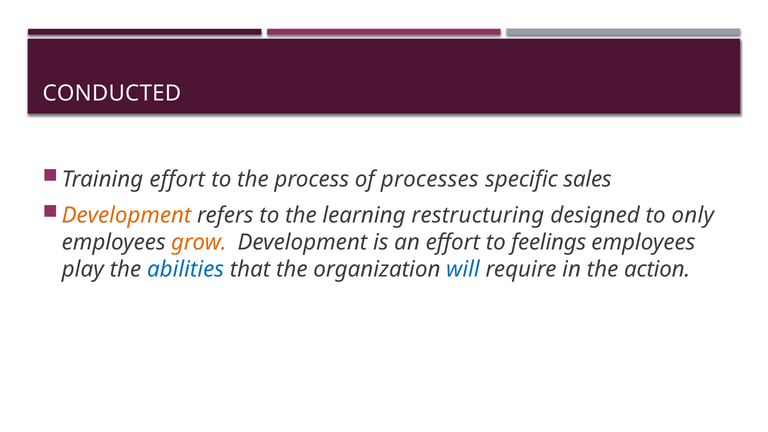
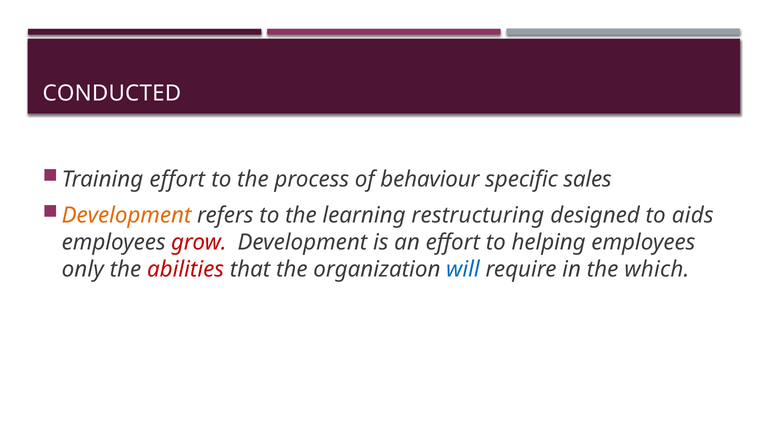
processes: processes -> behaviour (430, 179)
only: only -> aids (693, 215)
grow colour: orange -> red (199, 242)
feelings: feelings -> helping (549, 242)
play: play -> only (83, 269)
abilities colour: blue -> red (186, 269)
action: action -> which (657, 269)
